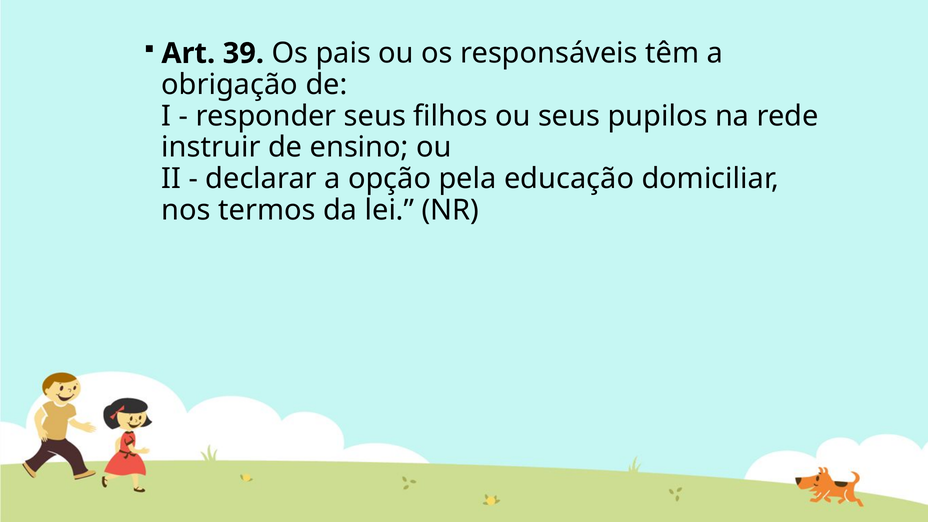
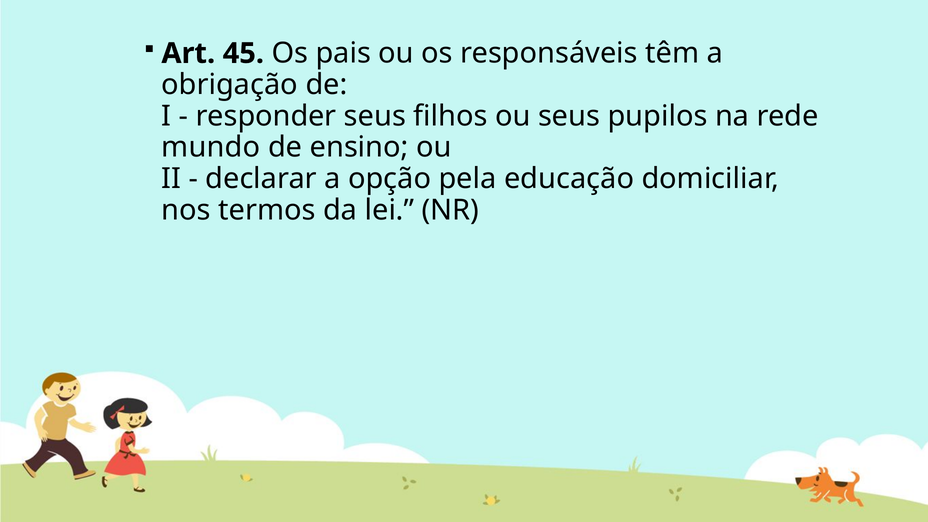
39: 39 -> 45 (243, 53)
instruir: instruir -> mundo (211, 147)
